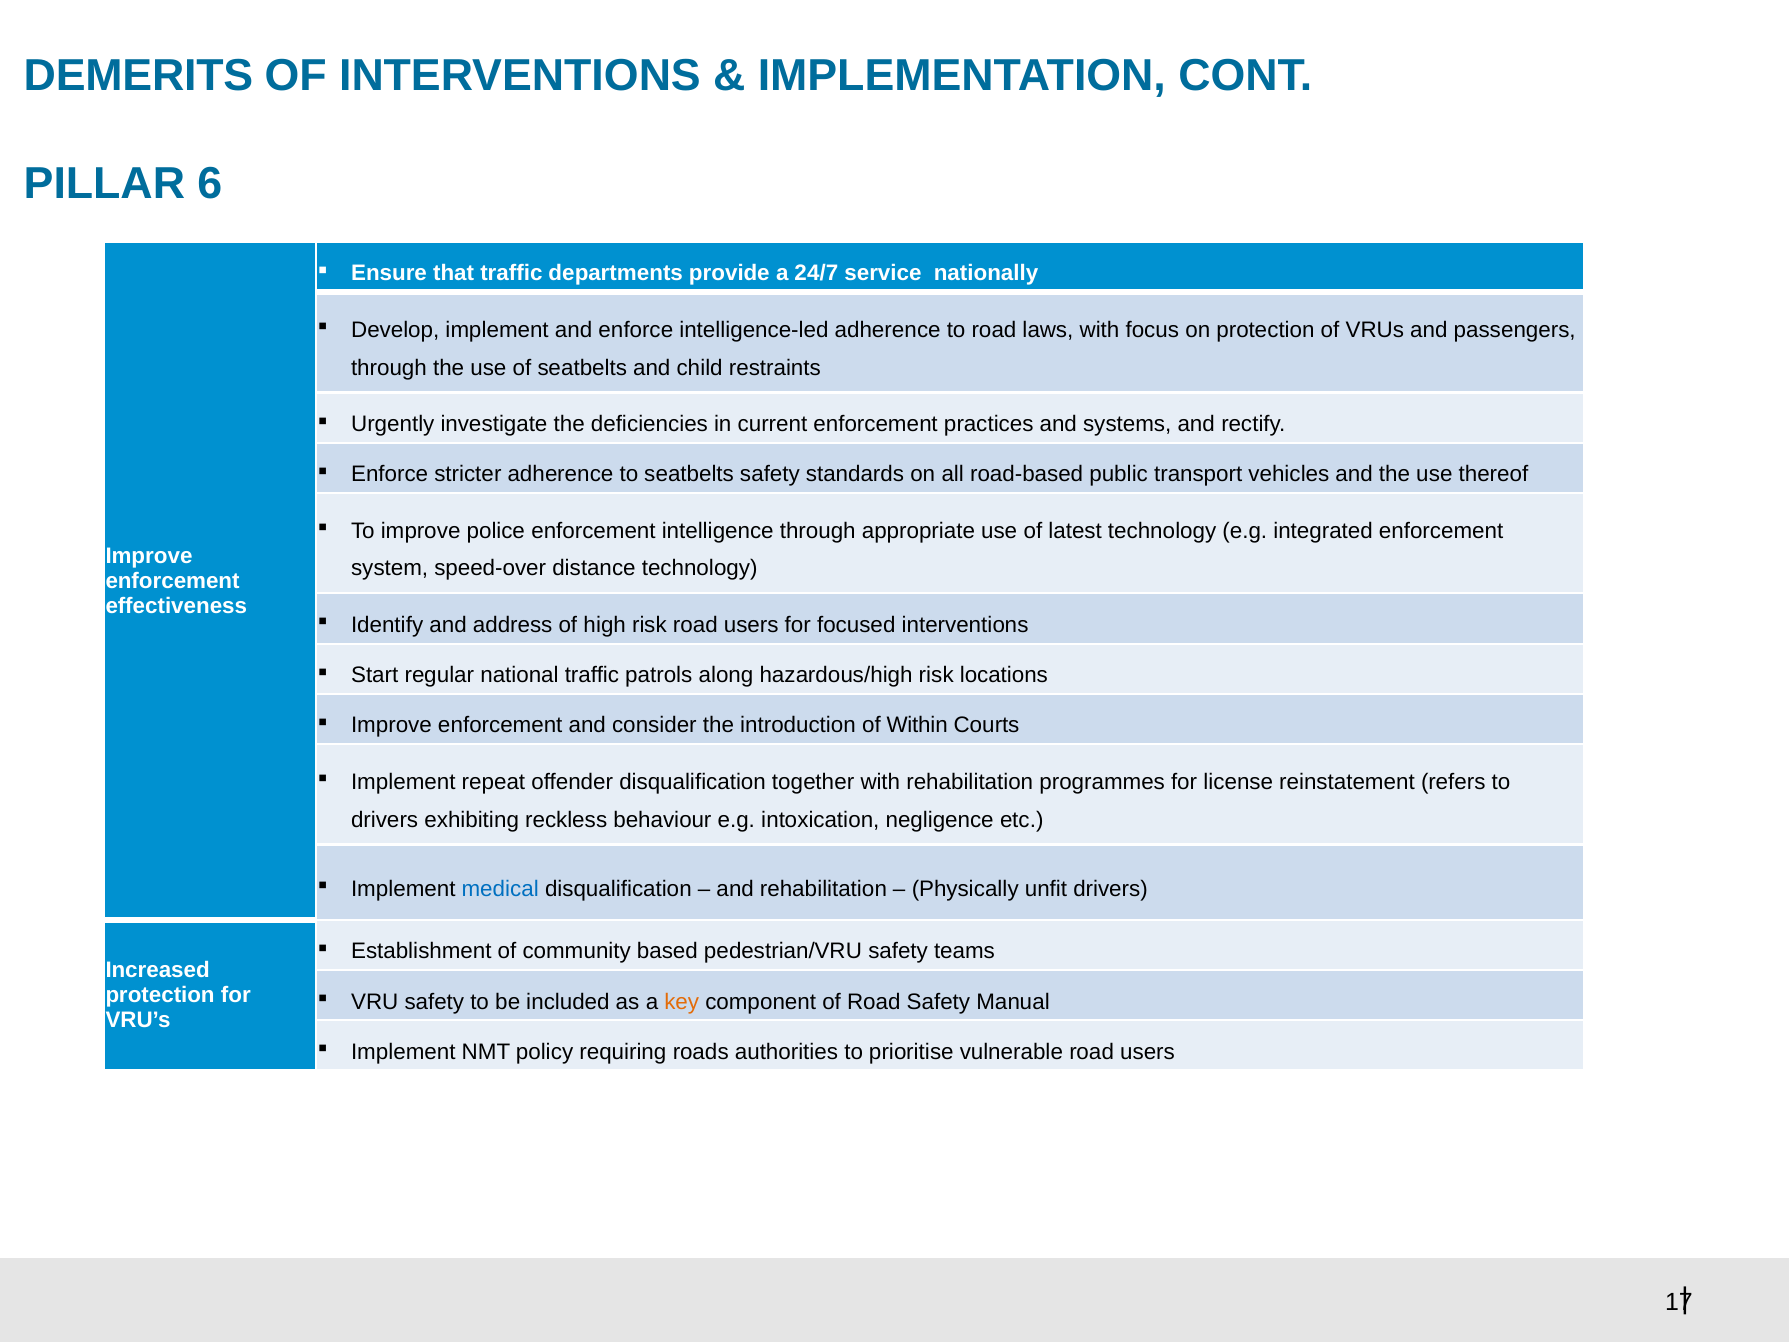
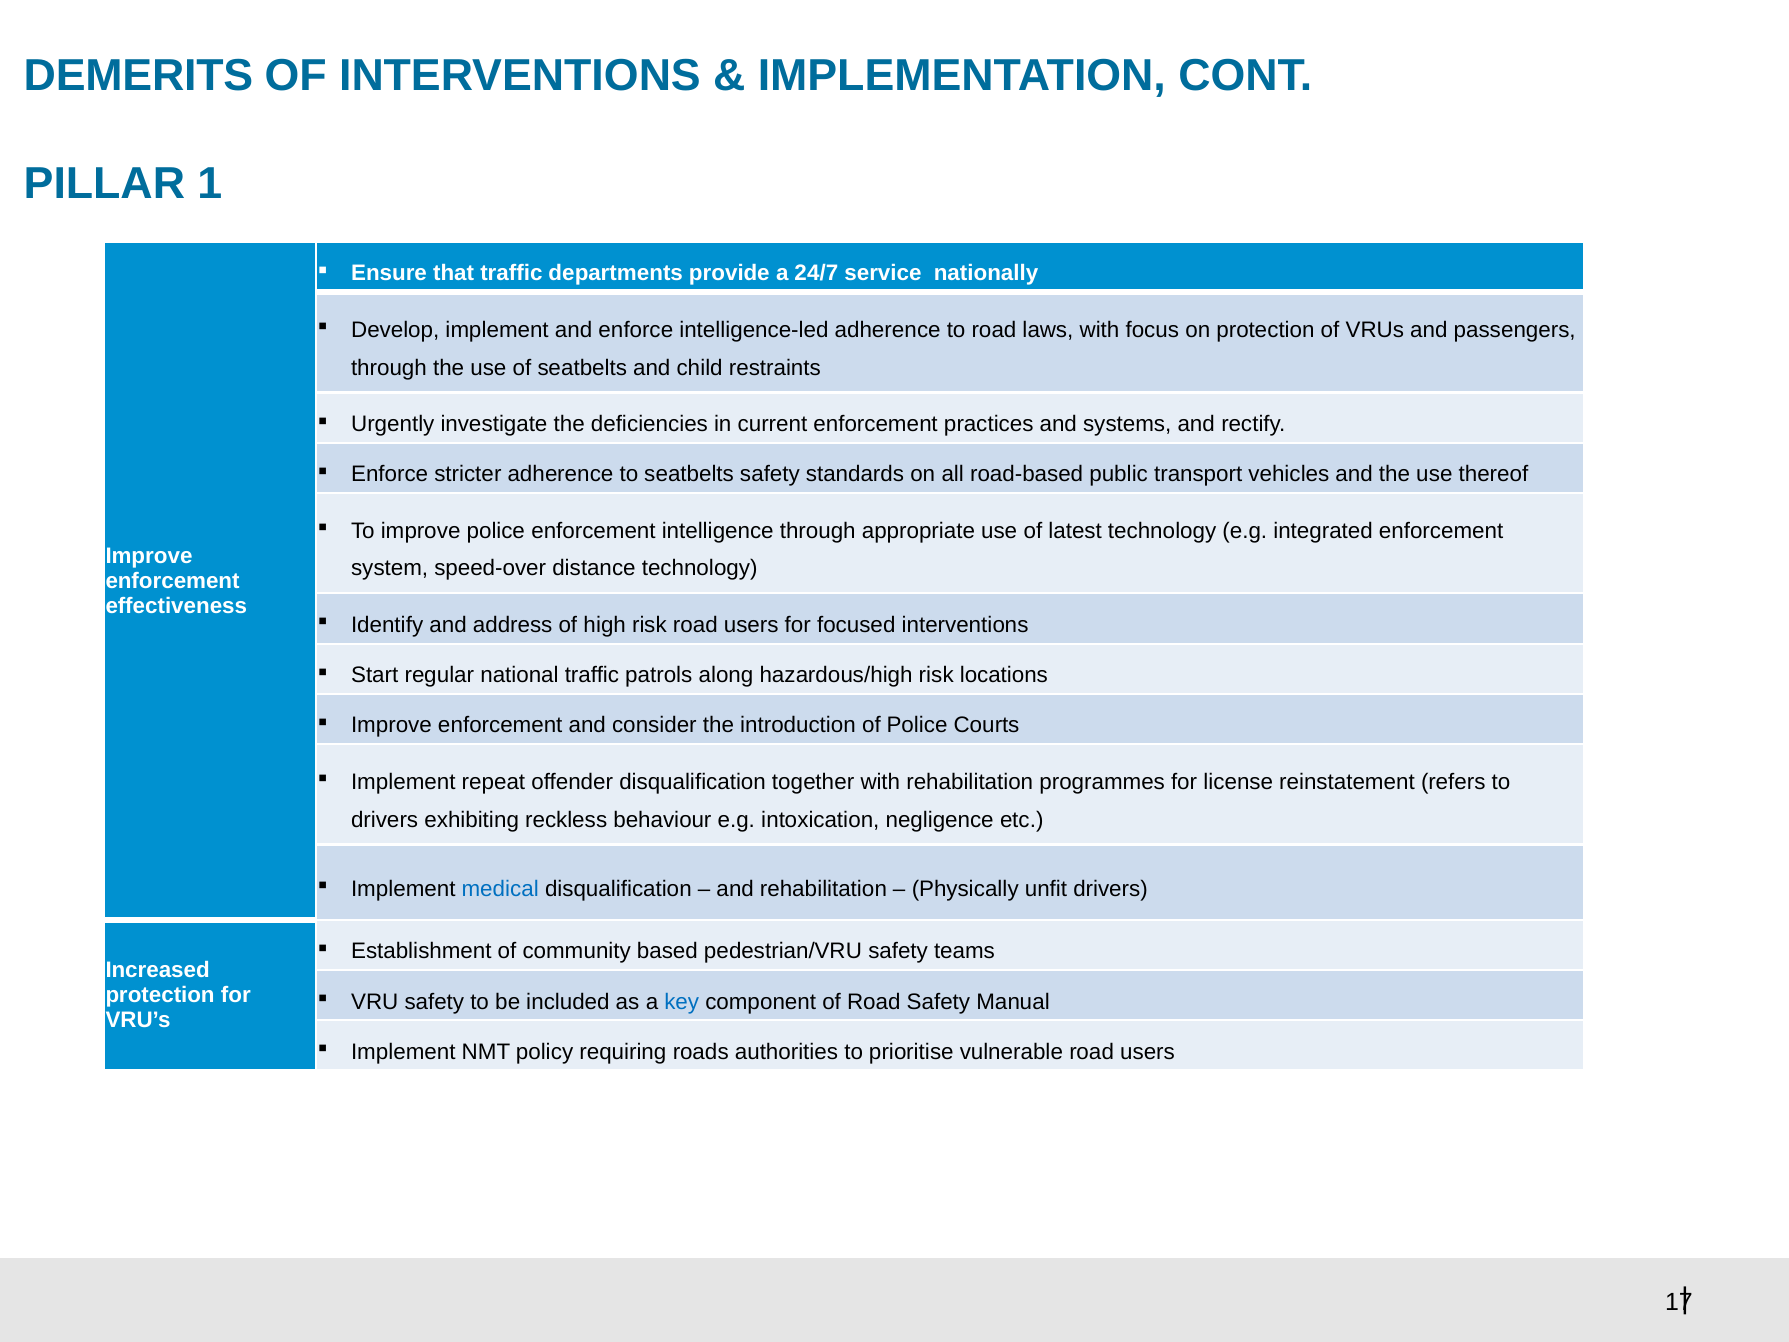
6: 6 -> 1 (210, 183)
of Within: Within -> Police (917, 725)
key colour: orange -> blue (682, 1002)
